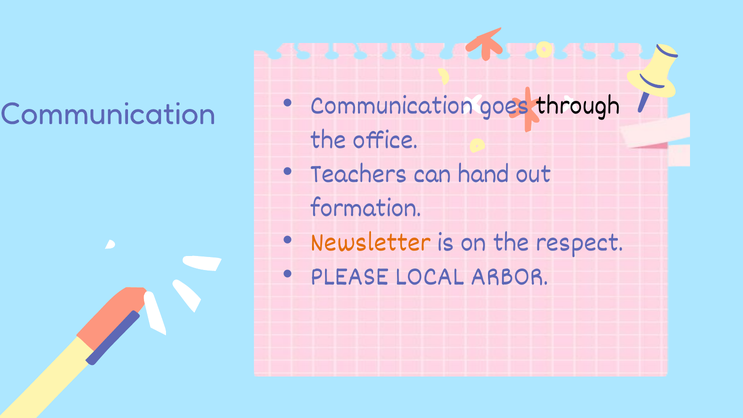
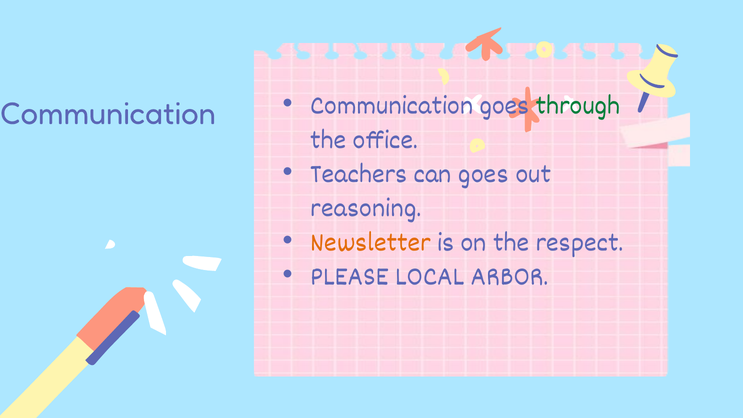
through colour: black -> green (578, 104)
can hand: hand -> goes (484, 173)
formation: formation -> reasoning (366, 207)
